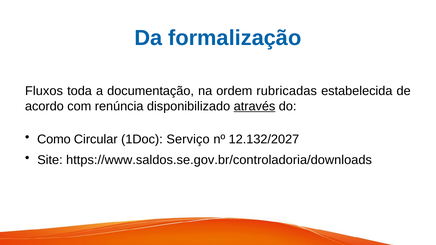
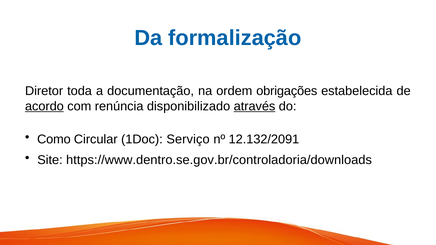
Fluxos: Fluxos -> Diretor (44, 91)
rubricadas: rubricadas -> obrigações (287, 91)
acordo underline: none -> present (44, 106)
12.132/2027: 12.132/2027 -> 12.132/2091 (264, 139)
https://www.saldos.se.gov.br/controladoria/downloads: https://www.saldos.se.gov.br/controladoria/downloads -> https://www.dentro.se.gov.br/controladoria/downloads (219, 160)
